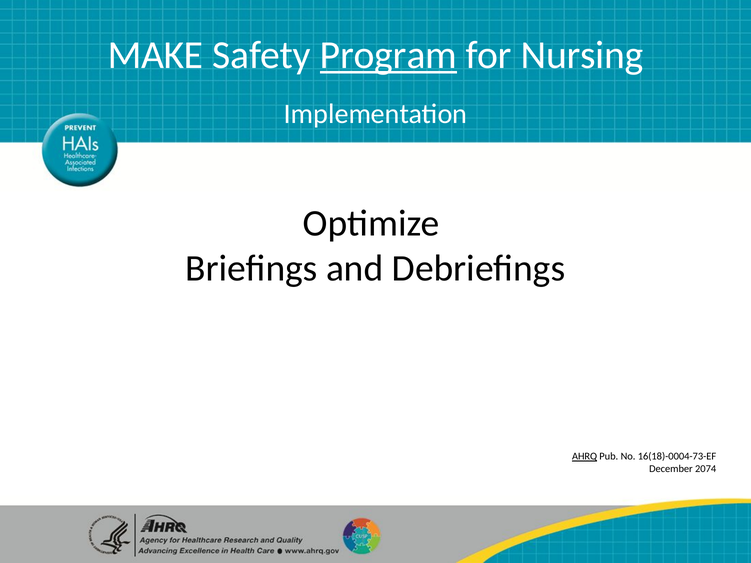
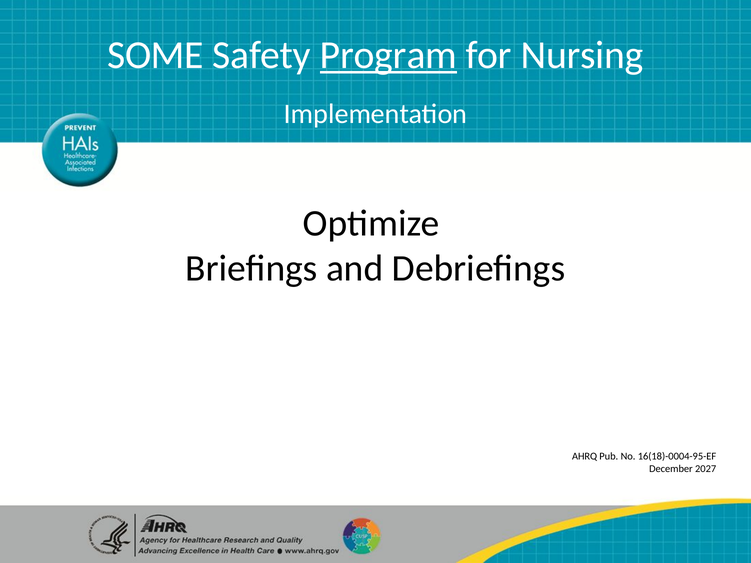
MAKE: MAKE -> SOME (156, 55)
AHRQ underline: present -> none (585, 457)
16(18)-0004-73-EF: 16(18)-0004-73-EF -> 16(18)-0004-95-EF (677, 457)
2074: 2074 -> 2027 (706, 469)
